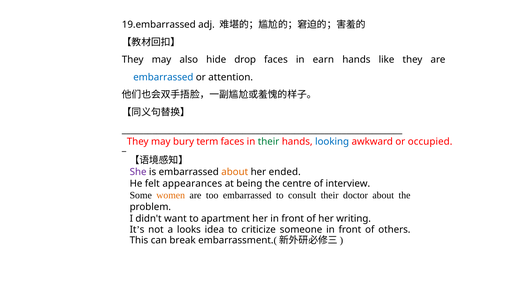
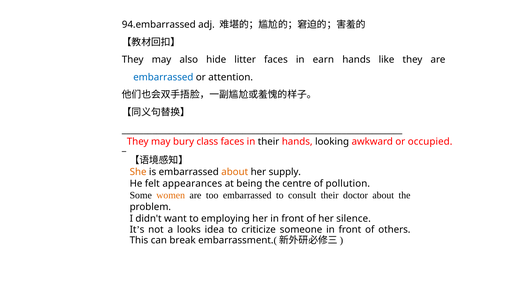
19.embarrassed: 19.embarrassed -> 94.embarrassed (159, 25)
drop: drop -> litter (245, 60)
term: term -> class (207, 142)
their colour: green -> black (269, 142)
looking colour: blue -> black (332, 142)
She colour: purple -> orange (138, 172)
ended: ended -> supply (285, 172)
interview: interview -> pollution (348, 184)
apartment: apartment -> employing (225, 219)
writing: writing -> silence (354, 219)
